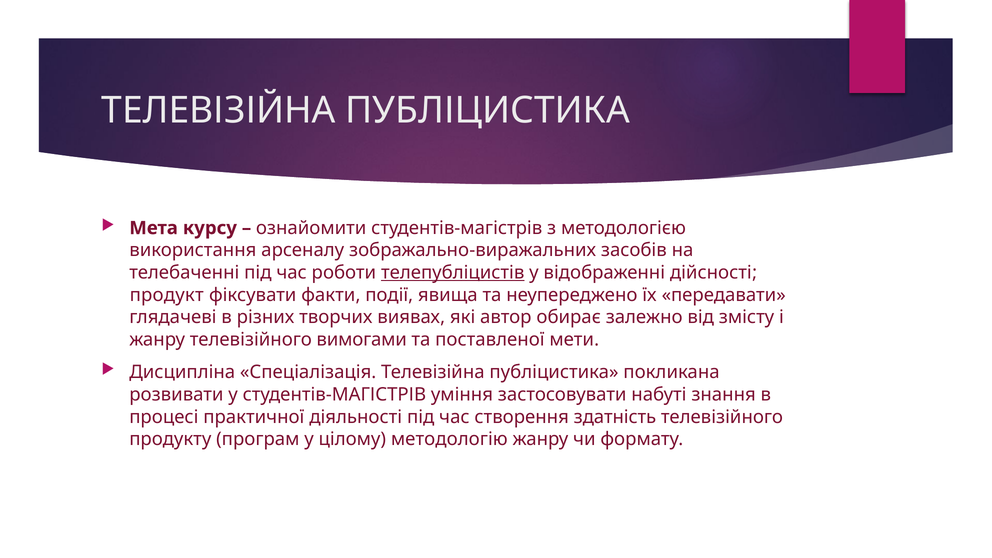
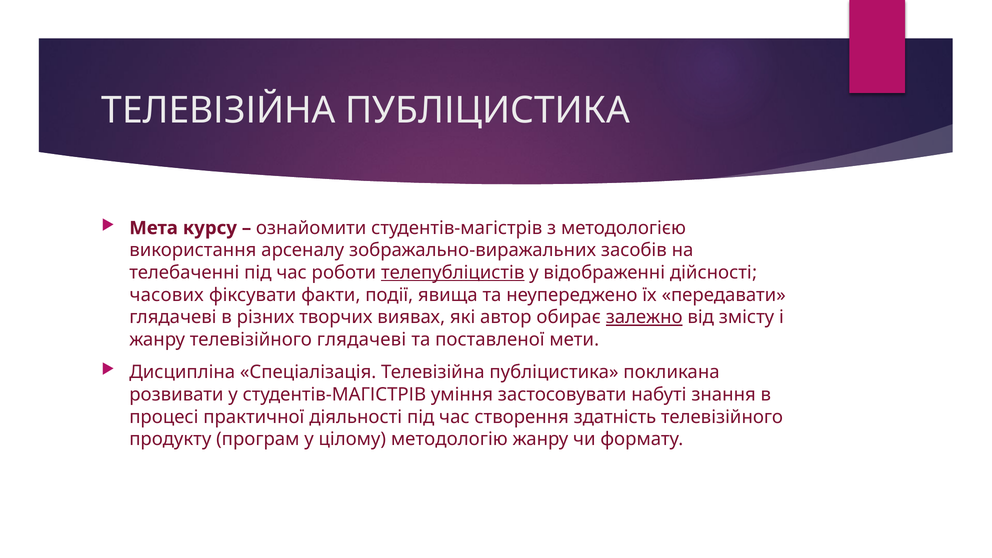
продукт: продукт -> часових (167, 295)
залежно underline: none -> present (644, 317)
телевізійного вимогами: вимогами -> глядачеві (362, 340)
